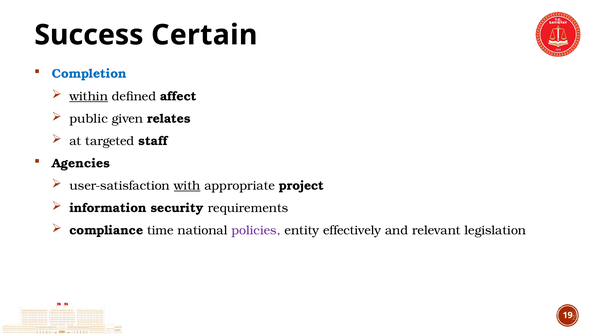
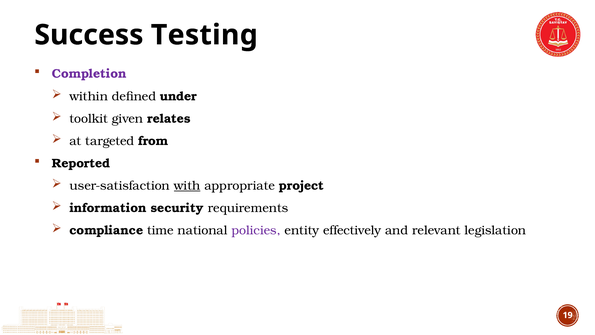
Certain: Certain -> Testing (204, 35)
Completion colour: blue -> purple (89, 74)
within underline: present -> none (89, 96)
affect: affect -> under (178, 96)
public: public -> toolkit (89, 119)
staff: staff -> from (153, 141)
Agencies: Agencies -> Reported (81, 163)
